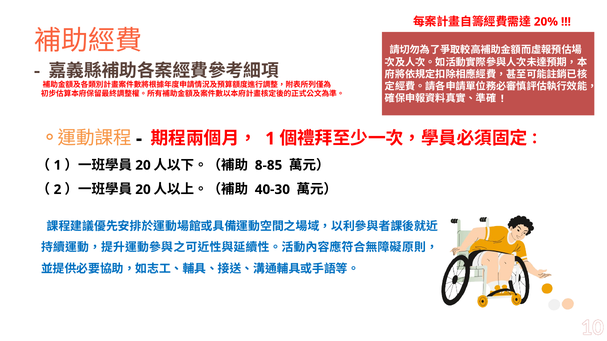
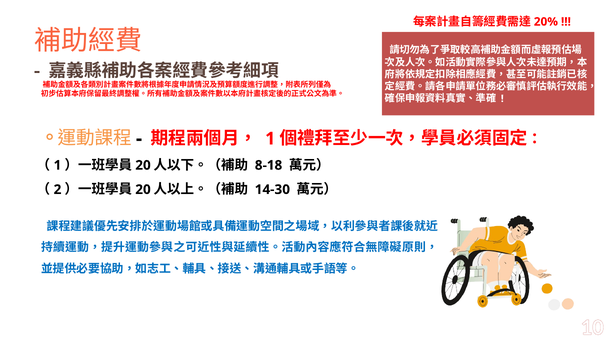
8-85: 8-85 -> 8-18 (269, 166)
40-30: 40-30 -> 14-30 (272, 190)
